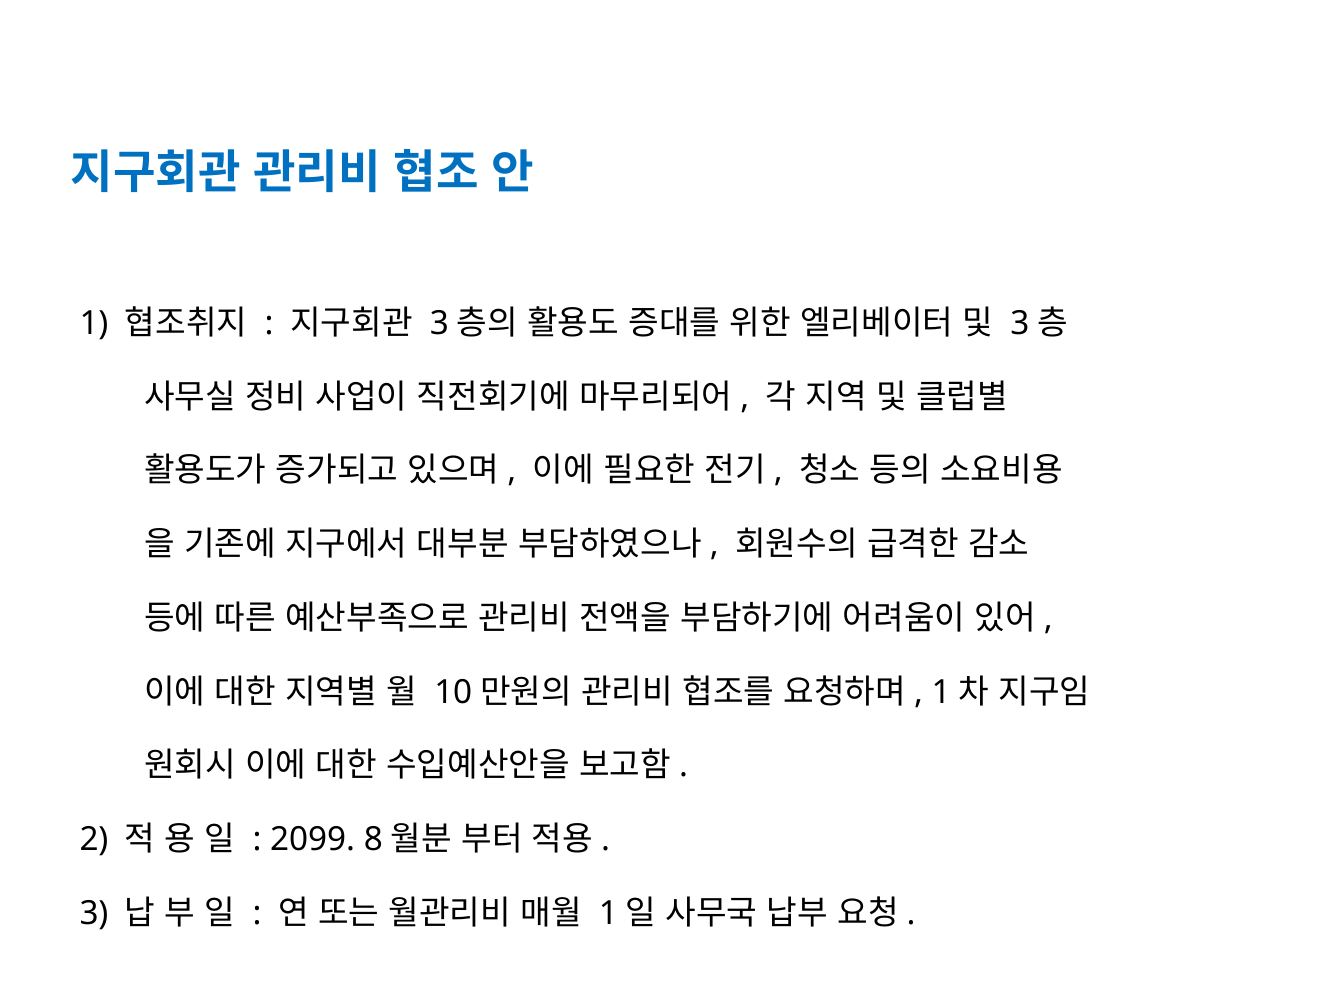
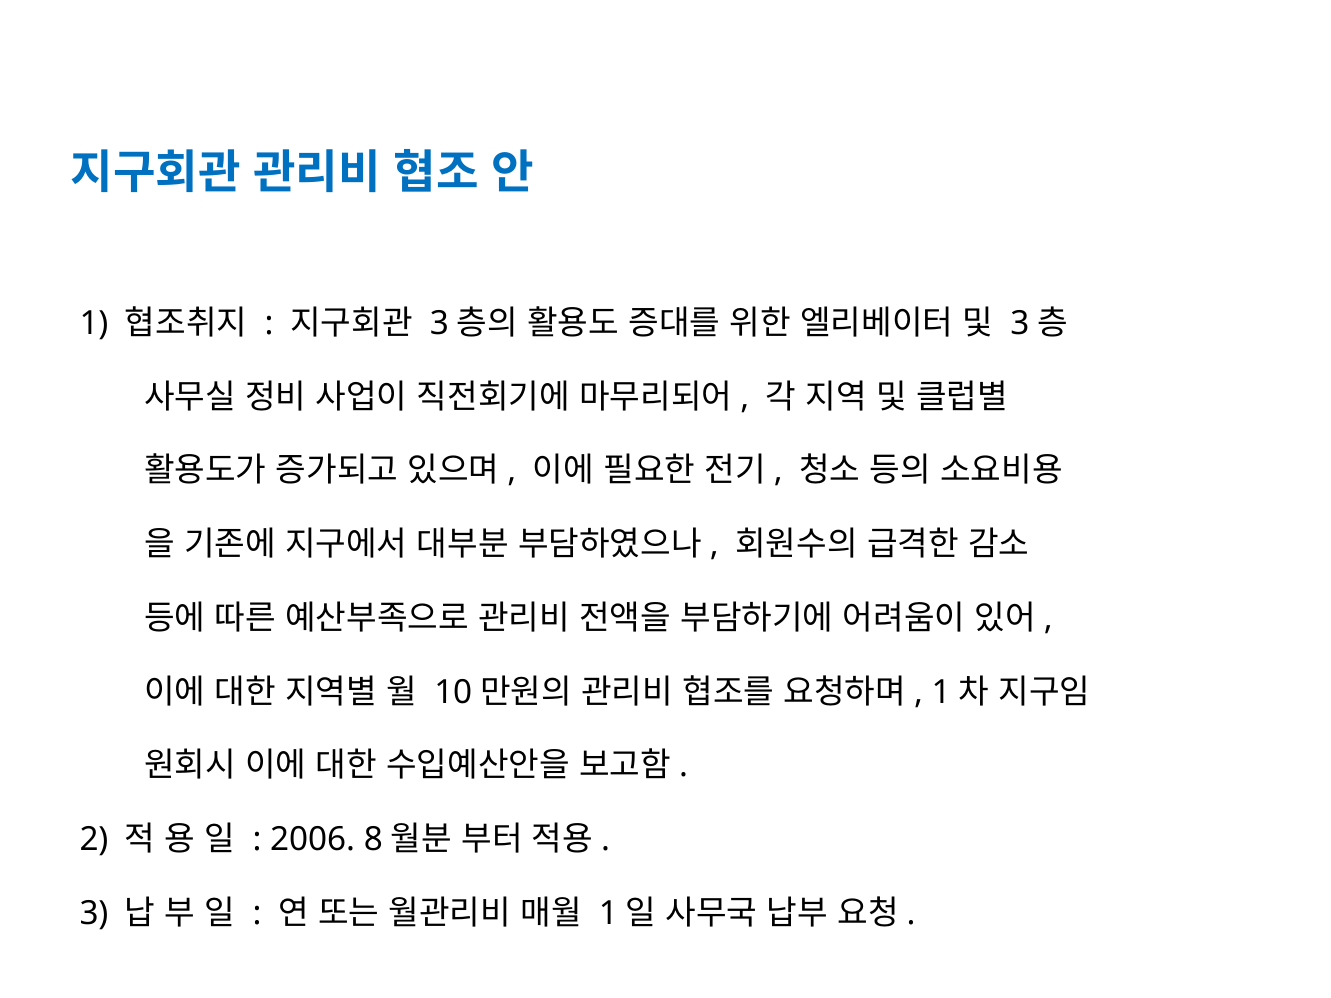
2099: 2099 -> 2006 (313, 840)
